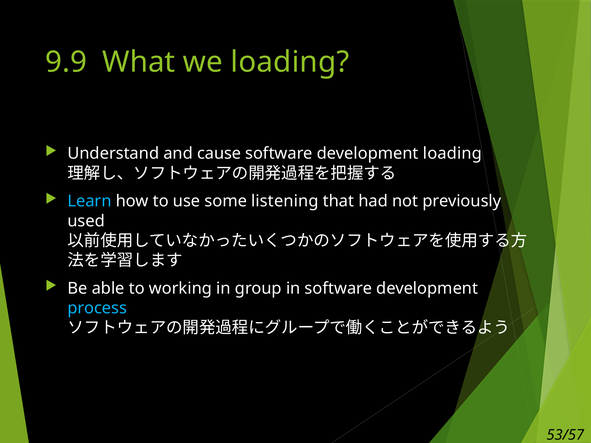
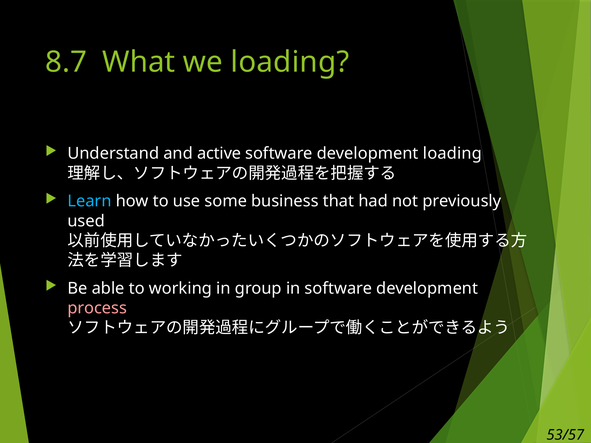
9.9: 9.9 -> 8.7 (66, 62)
cause: cause -> active (219, 154)
listening: listening -> business (285, 201)
process colour: light blue -> pink (97, 308)
